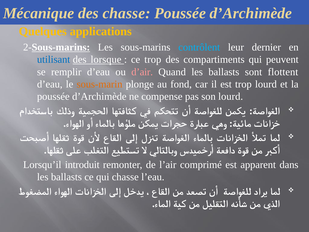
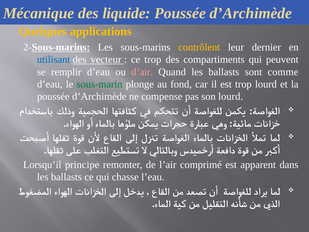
des chasse: chasse -> liquide (127, 13)
contrôlent colour: light blue -> yellow (199, 47)
lorsque: lorsque -> vecteur (106, 59)
flottent: flottent -> comme (283, 72)
sous-marin colour: orange -> green (100, 84)
introduit: introduit -> principe (82, 164)
